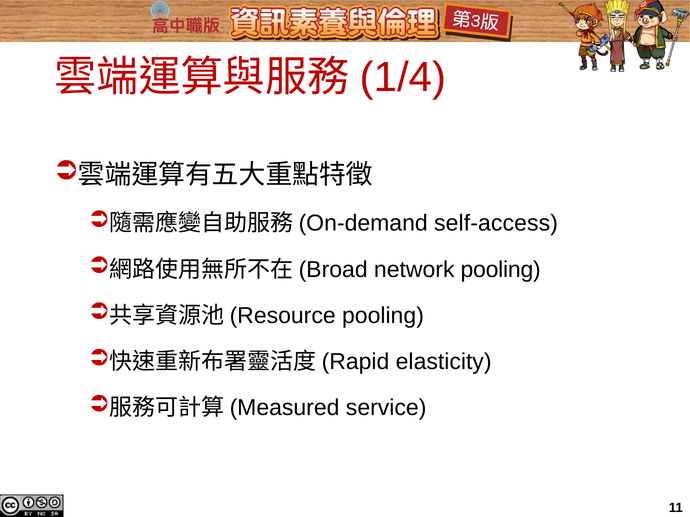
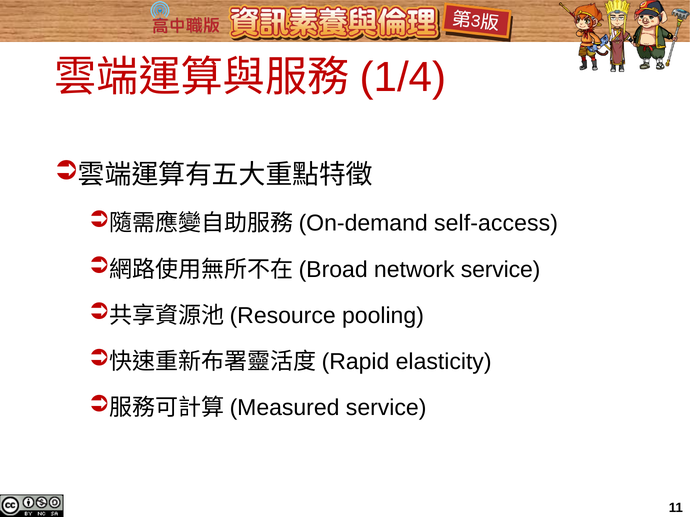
network pooling: pooling -> service (501, 270)
